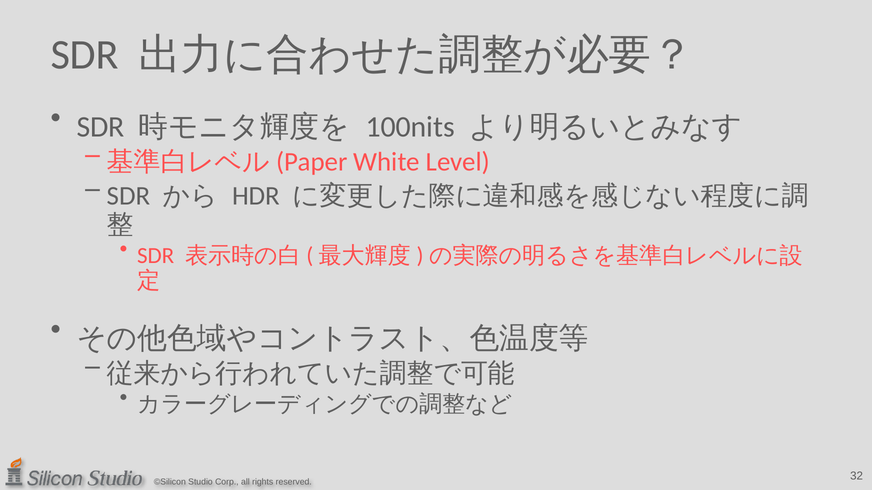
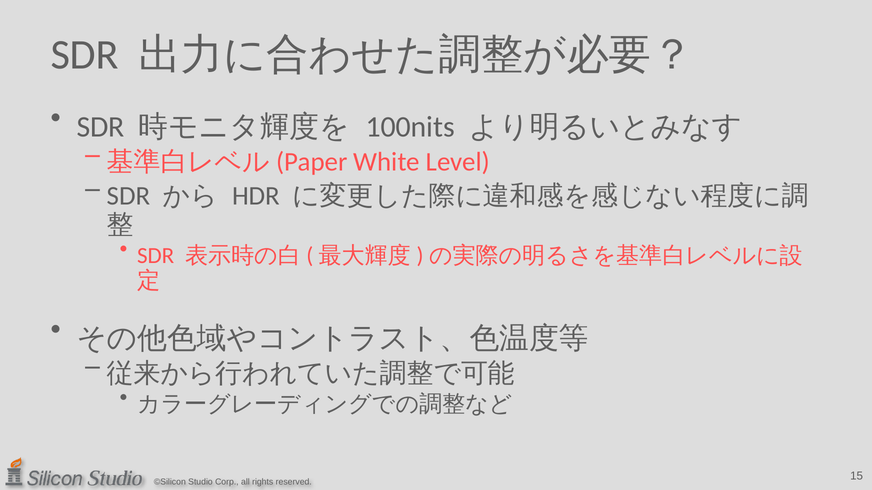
32: 32 -> 15 (857, 476)
